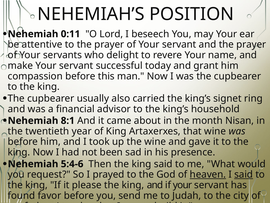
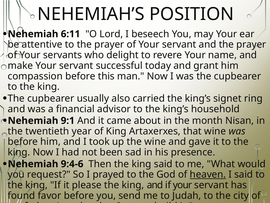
0:11: 0:11 -> 6:11 (71, 34)
8:1: 8:1 -> 9:1 (68, 120)
5:4-6: 5:4-6 -> 9:4-6 (72, 164)
said underline: present -> none (244, 174)
